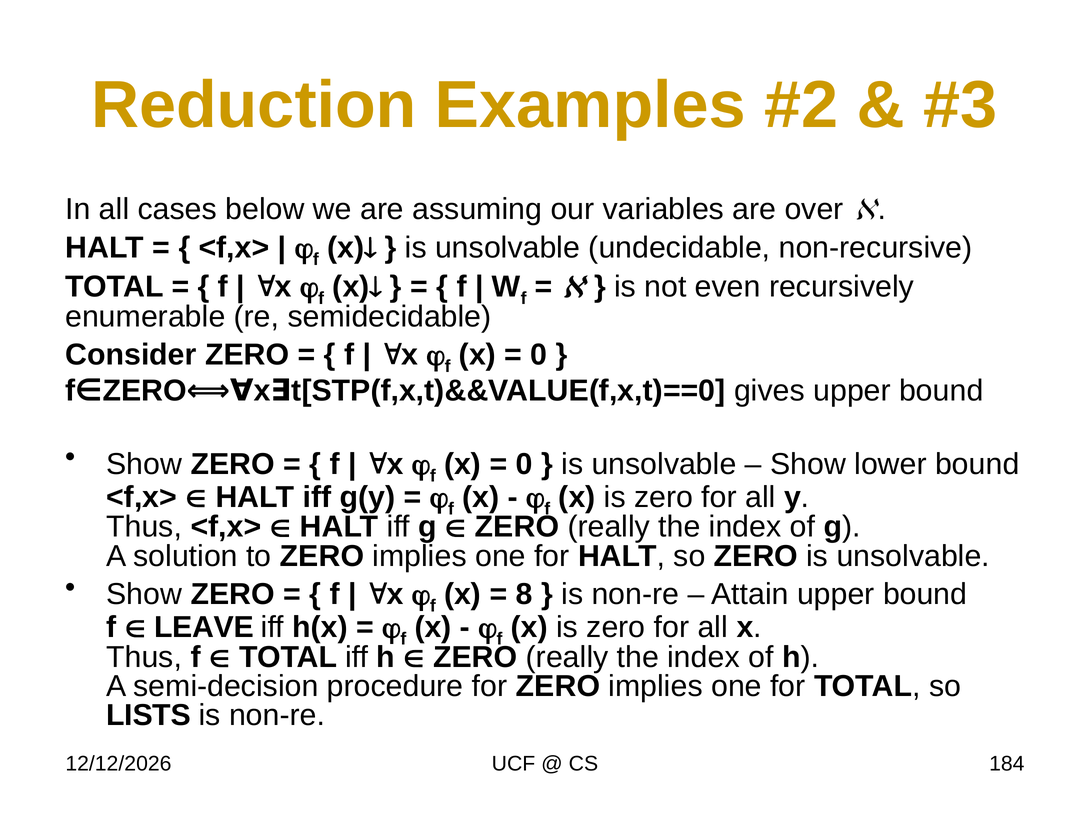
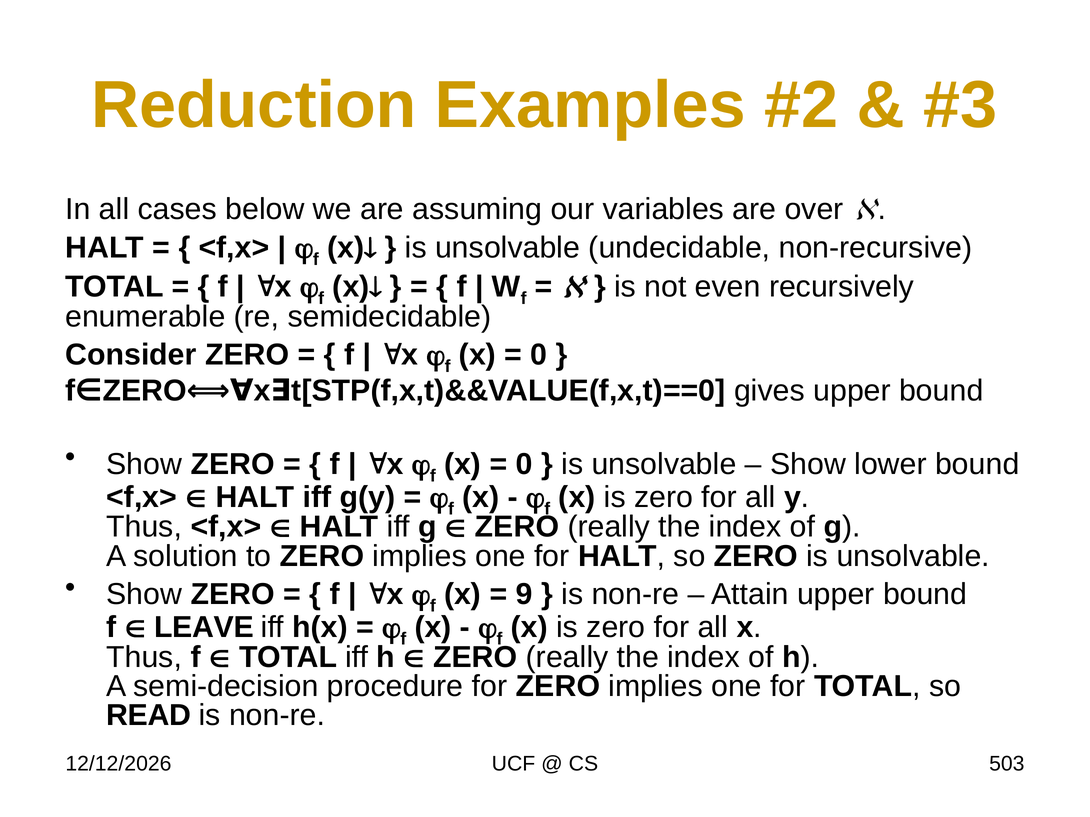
8: 8 -> 9 (524, 595)
LISTS: LISTS -> READ (149, 716)
184: 184 -> 503 (1007, 764)
